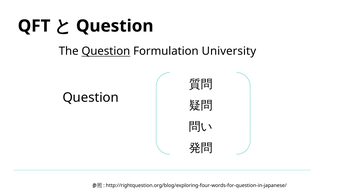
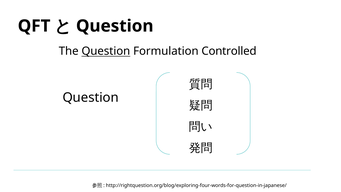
University: University -> Controlled (229, 51)
